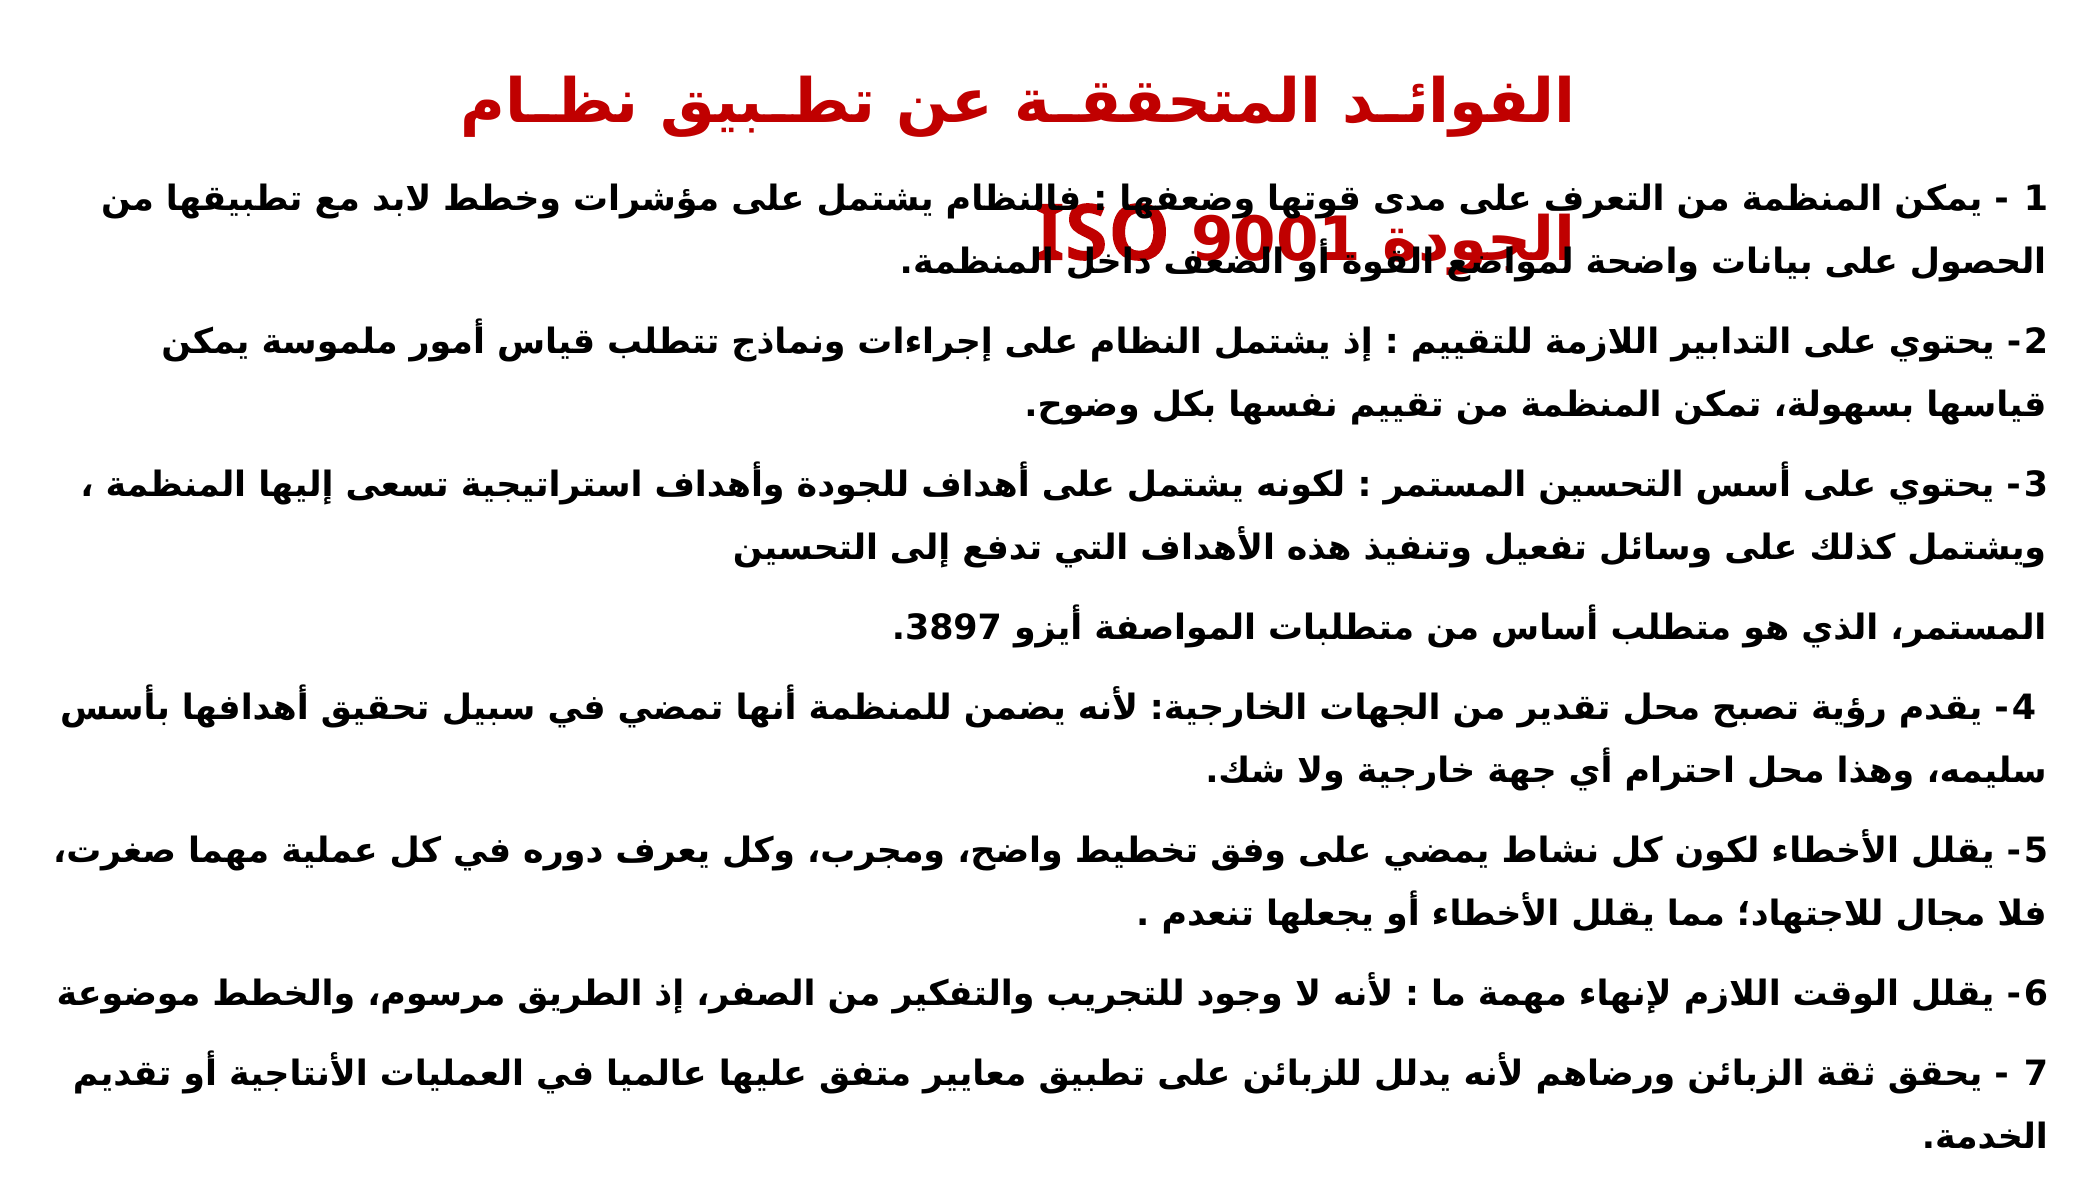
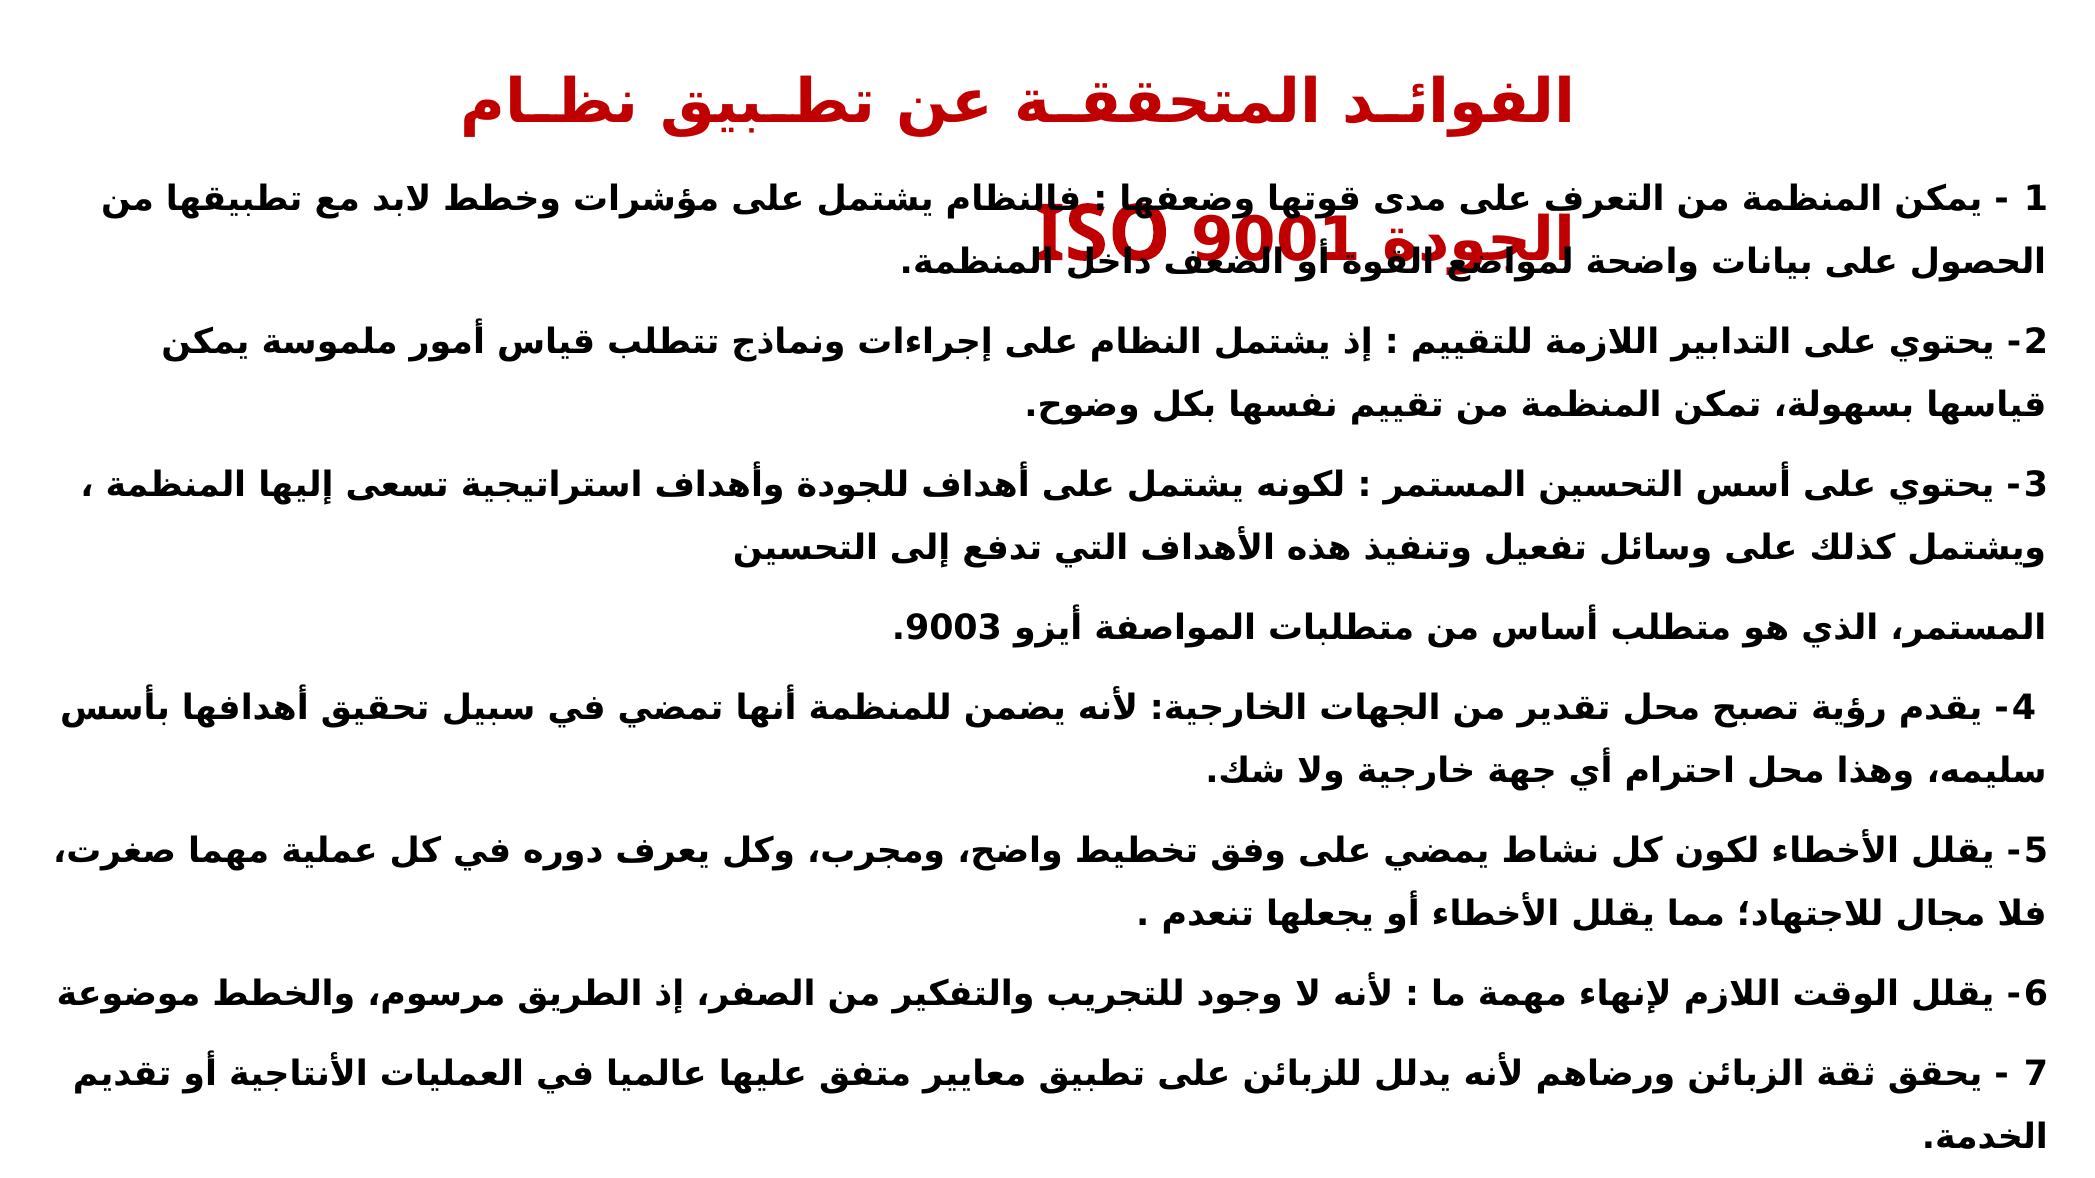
3897: 3897 -> 9003 (954, 628)
